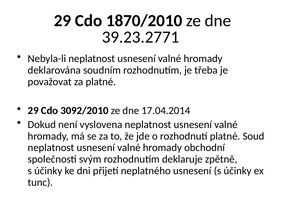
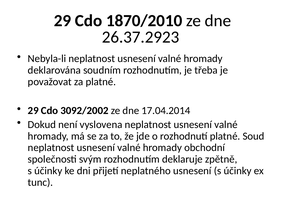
39.23.2771: 39.23.2771 -> 26.37.2923 (141, 37)
3092/2010: 3092/2010 -> 3092/2002 (84, 111)
